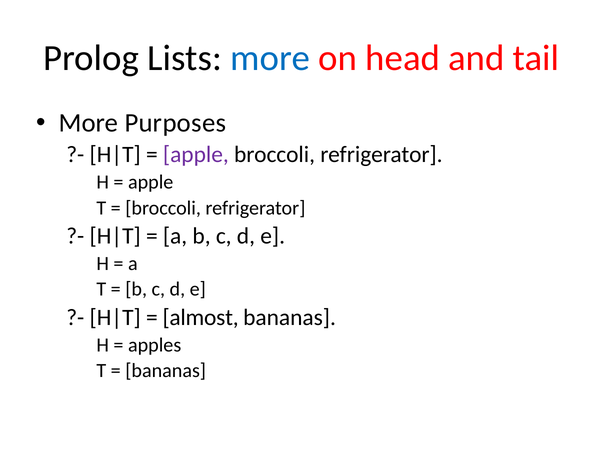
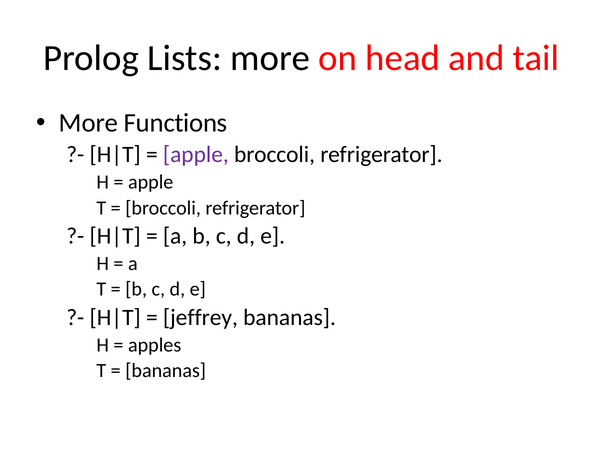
more colour: blue -> black (270, 58)
Purposes: Purposes -> Functions (176, 123)
almost: almost -> jeffrey (200, 318)
